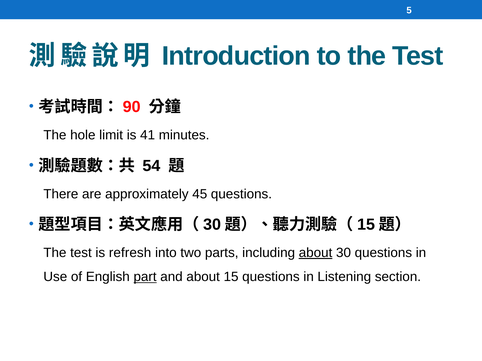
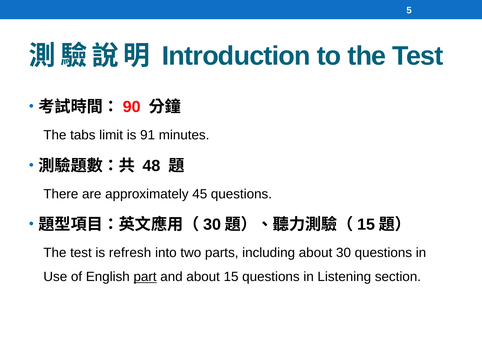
hole: hole -> tabs (83, 135)
41: 41 -> 91 (148, 135)
54: 54 -> 48 (151, 166)
about underline: present -> none (316, 253)
